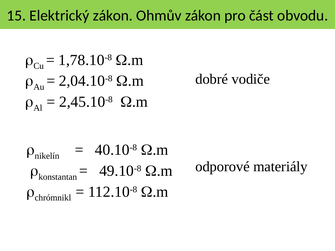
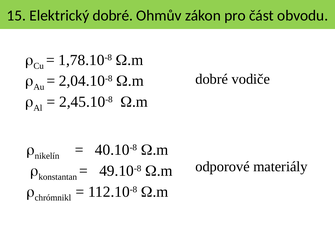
Elektrický zákon: zákon -> dobré (113, 16)
